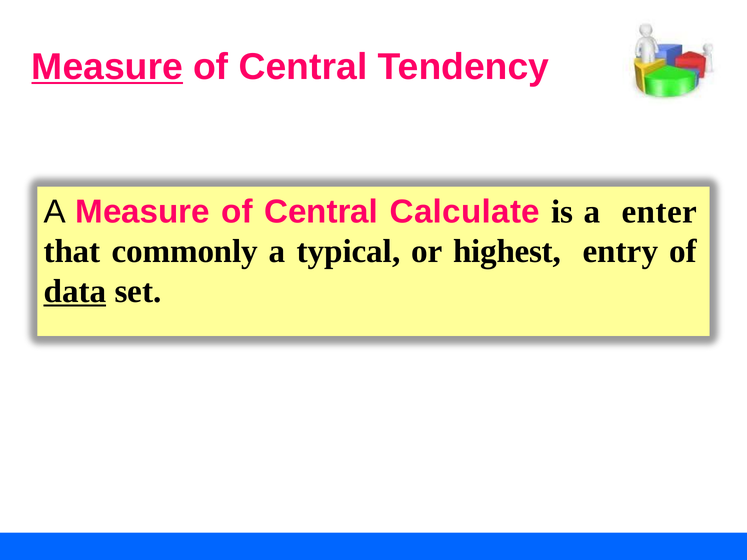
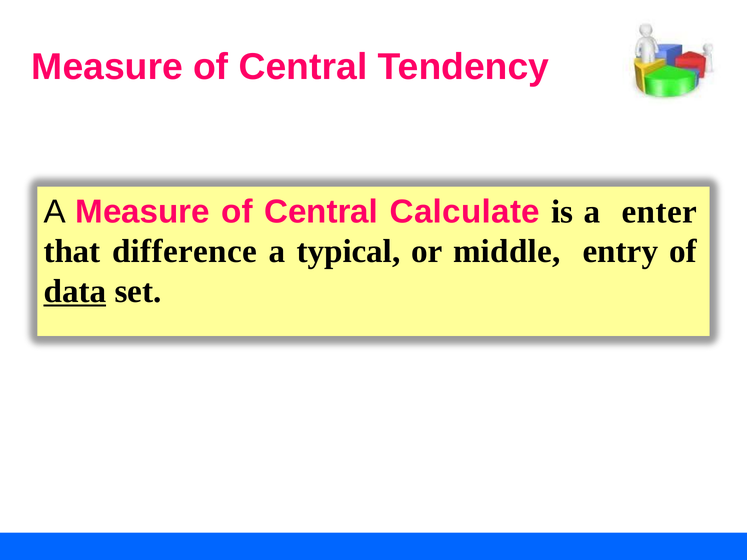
Measure underline: present -> none (107, 67)
commonly: commonly -> difference (184, 252)
highest: highest -> middle (507, 252)
